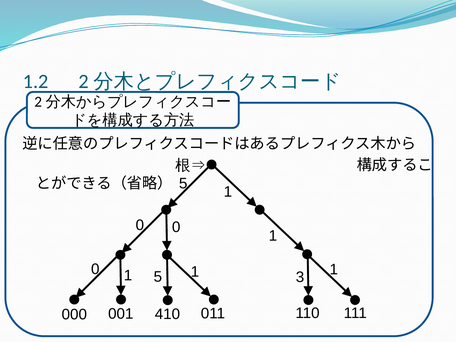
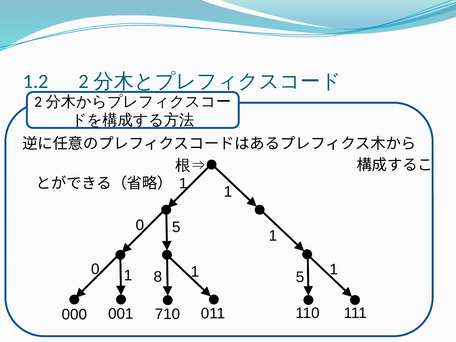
5: 5 -> 1 (183, 183)
0: 0 -> 5 (176, 227)
1 5: 5 -> 8 (158, 277)
1 3: 3 -> 5 (300, 277)
410: 410 -> 710 (167, 314)
